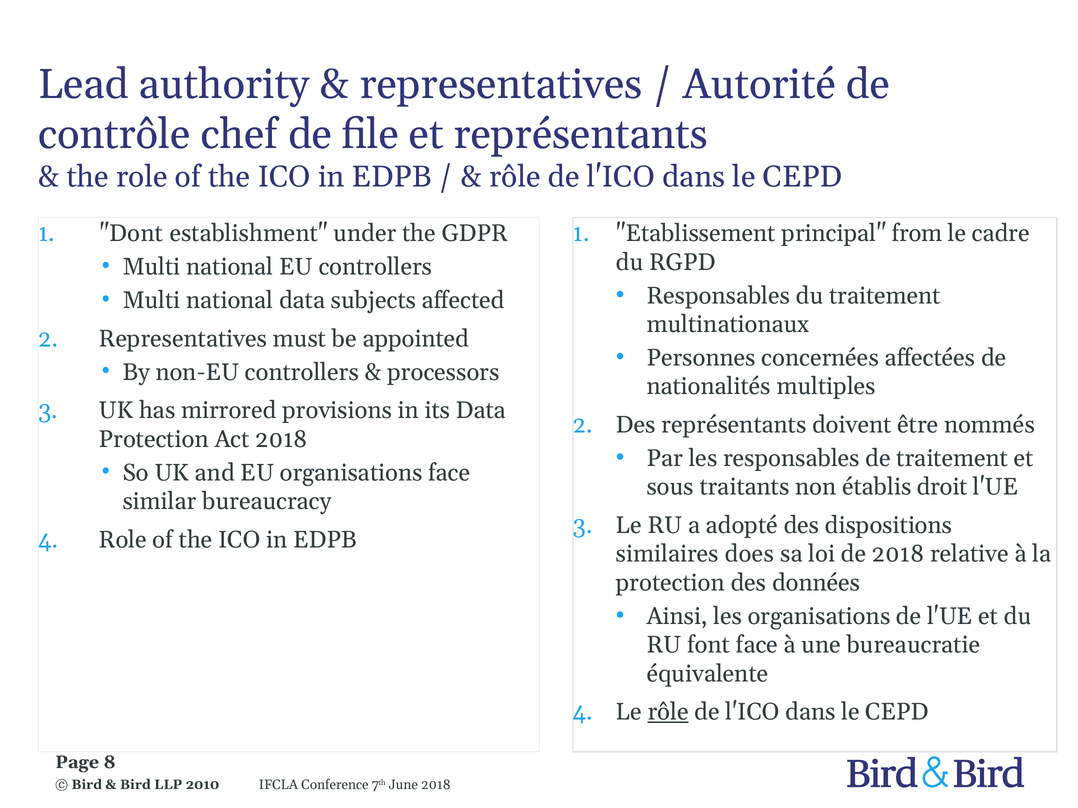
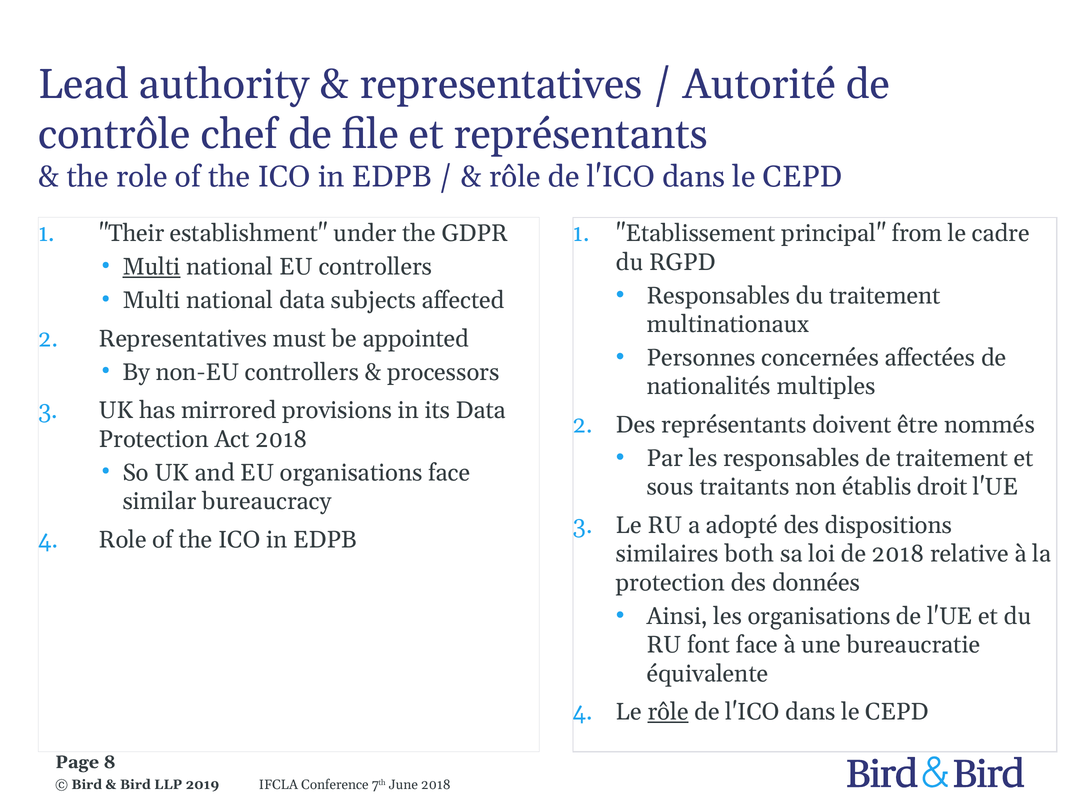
Dont: Dont -> Their (131, 234)
Multi underline: none -> present (151, 267)
does: does -> both (749, 554)
2010: 2010 -> 2019 (202, 785)
